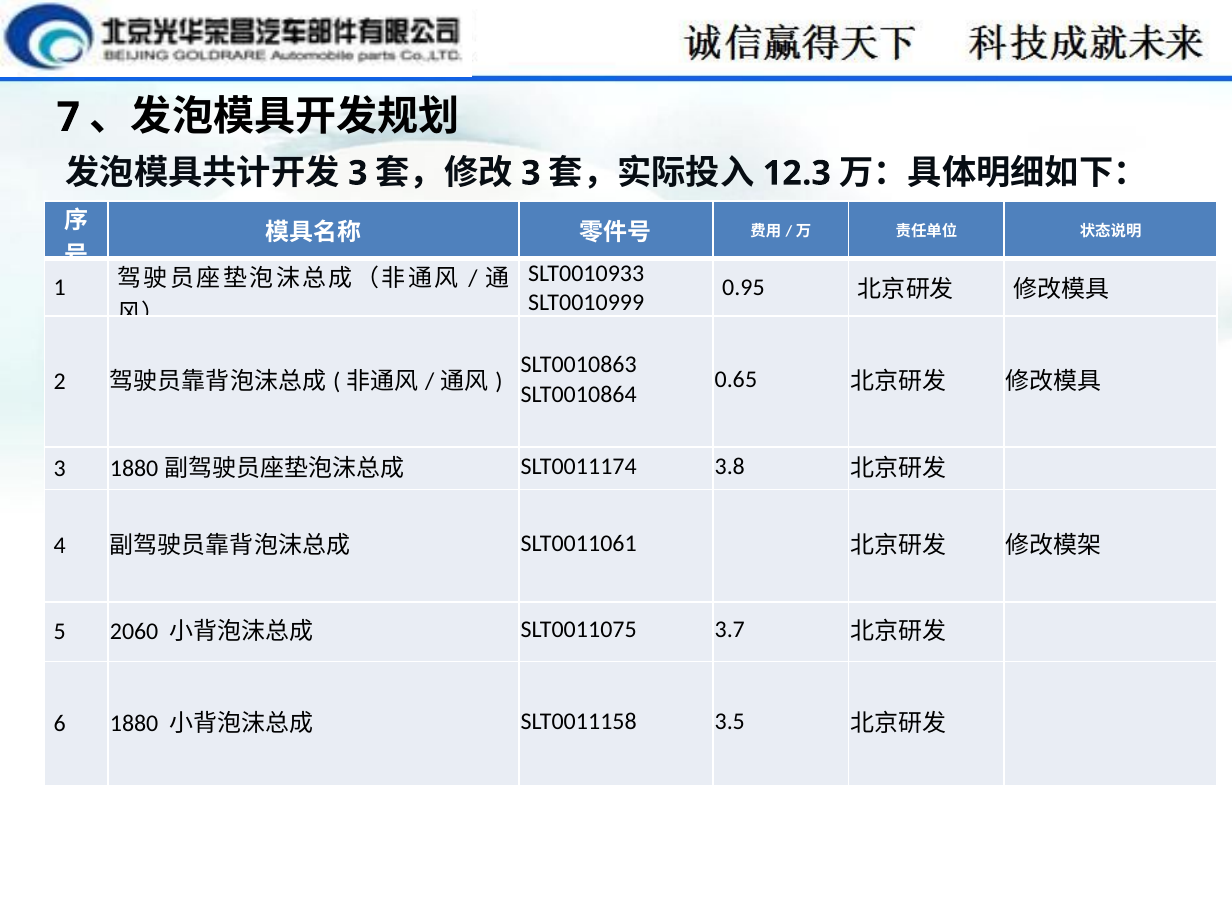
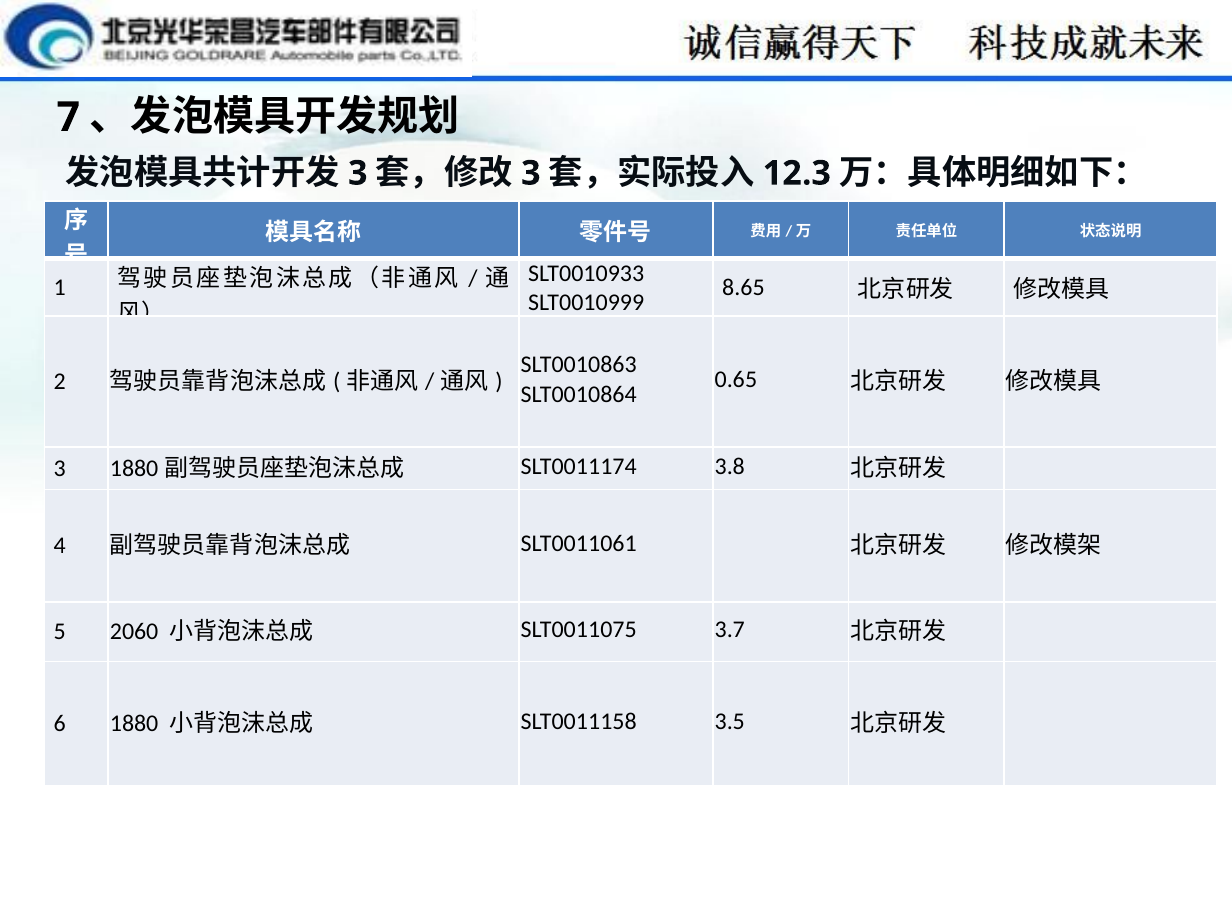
0.95: 0.95 -> 8.65 (743, 288)
